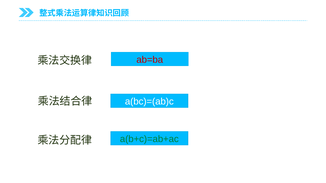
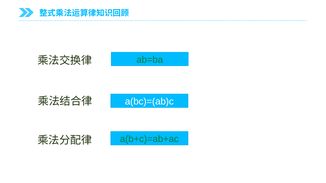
ab=ba colour: red -> green (150, 60)
